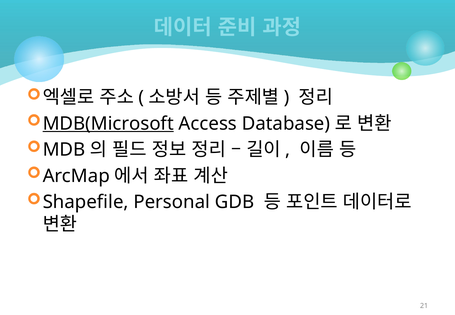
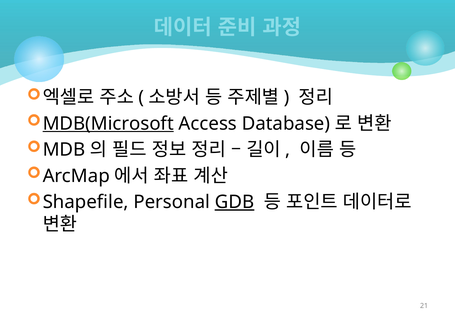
GDB underline: none -> present (235, 202)
